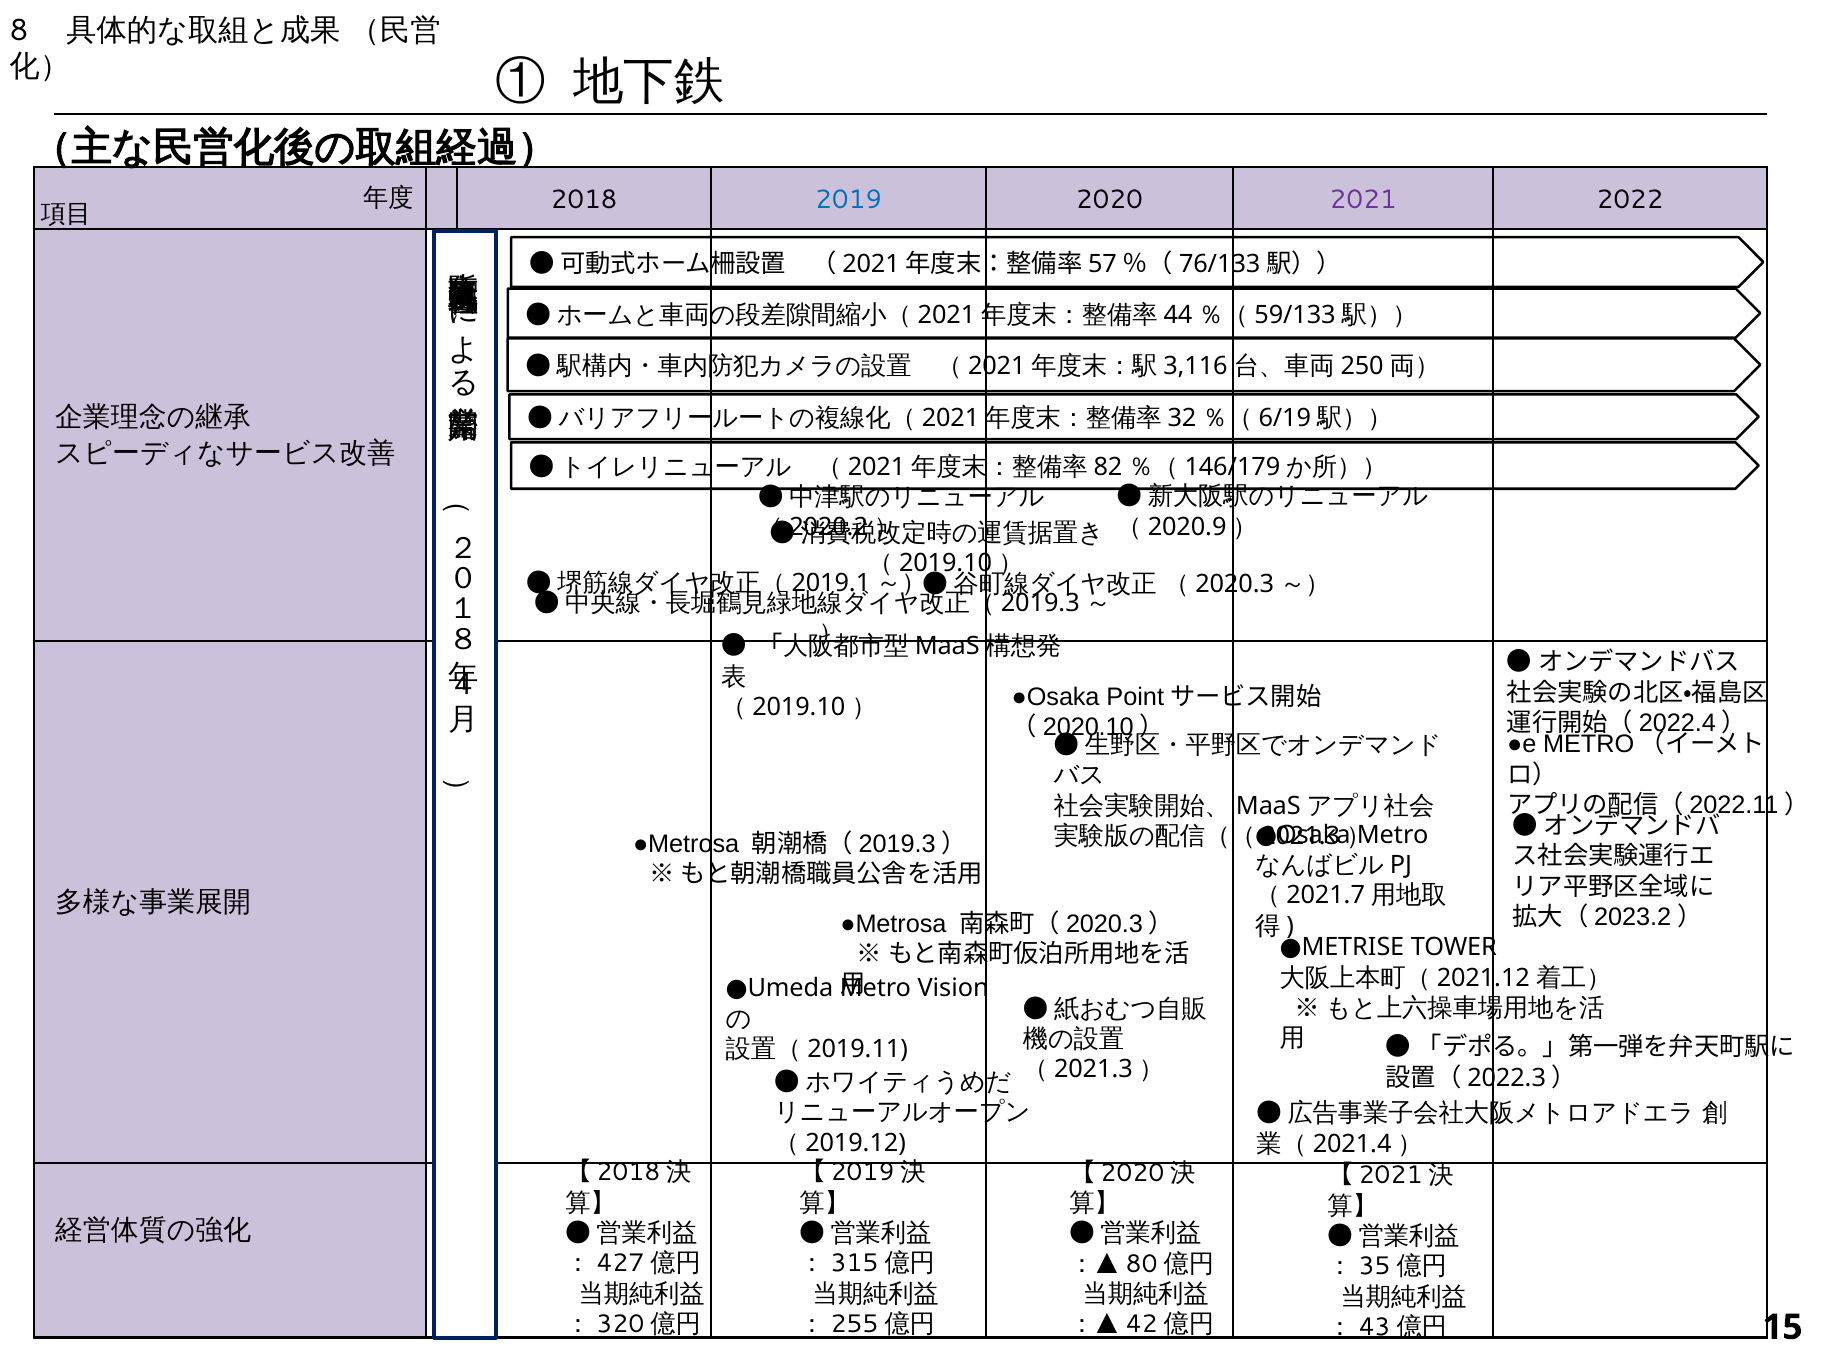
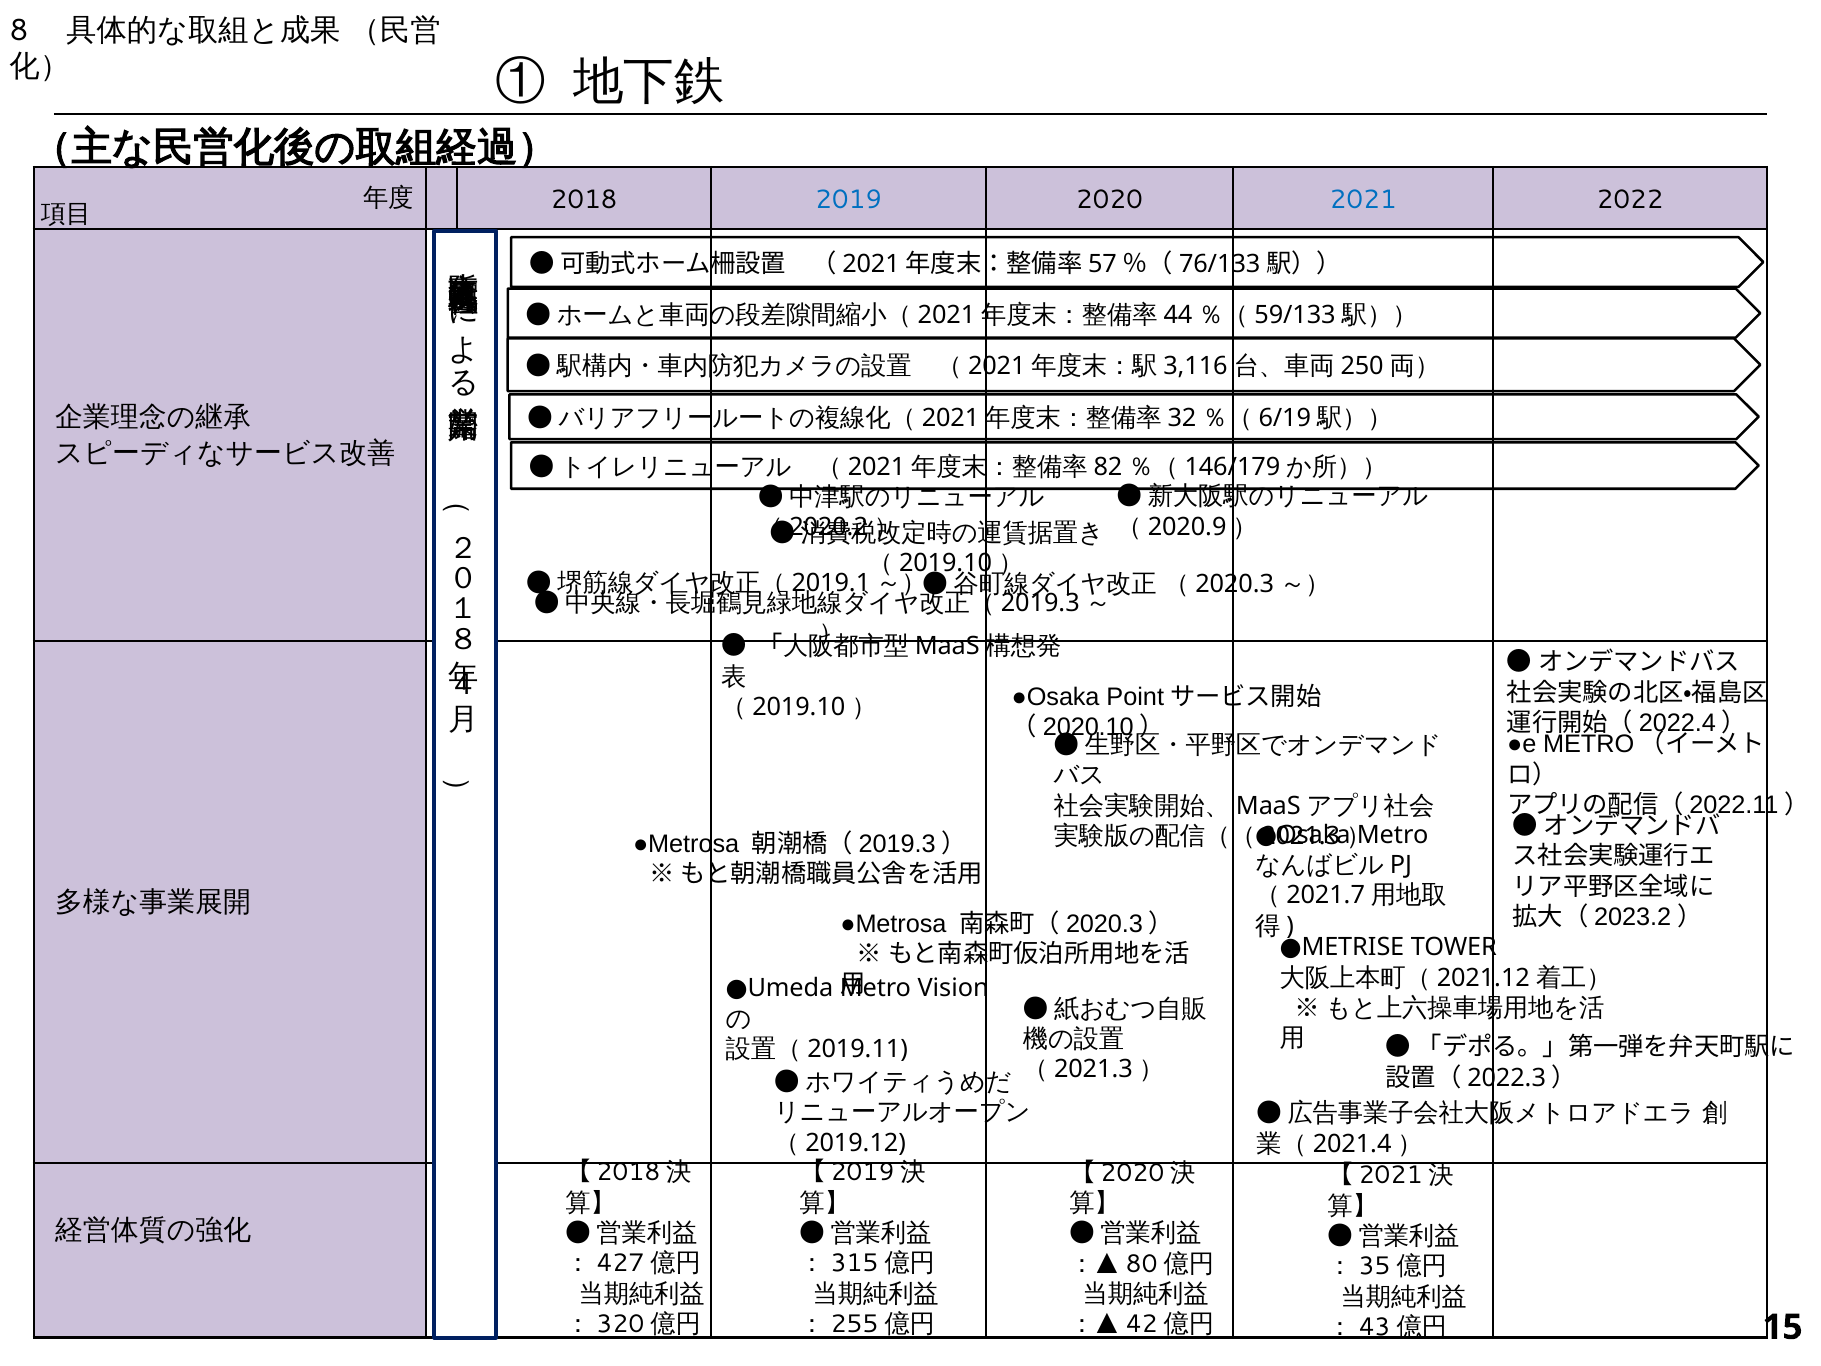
2021 colour: purple -> blue (1363, 199)
